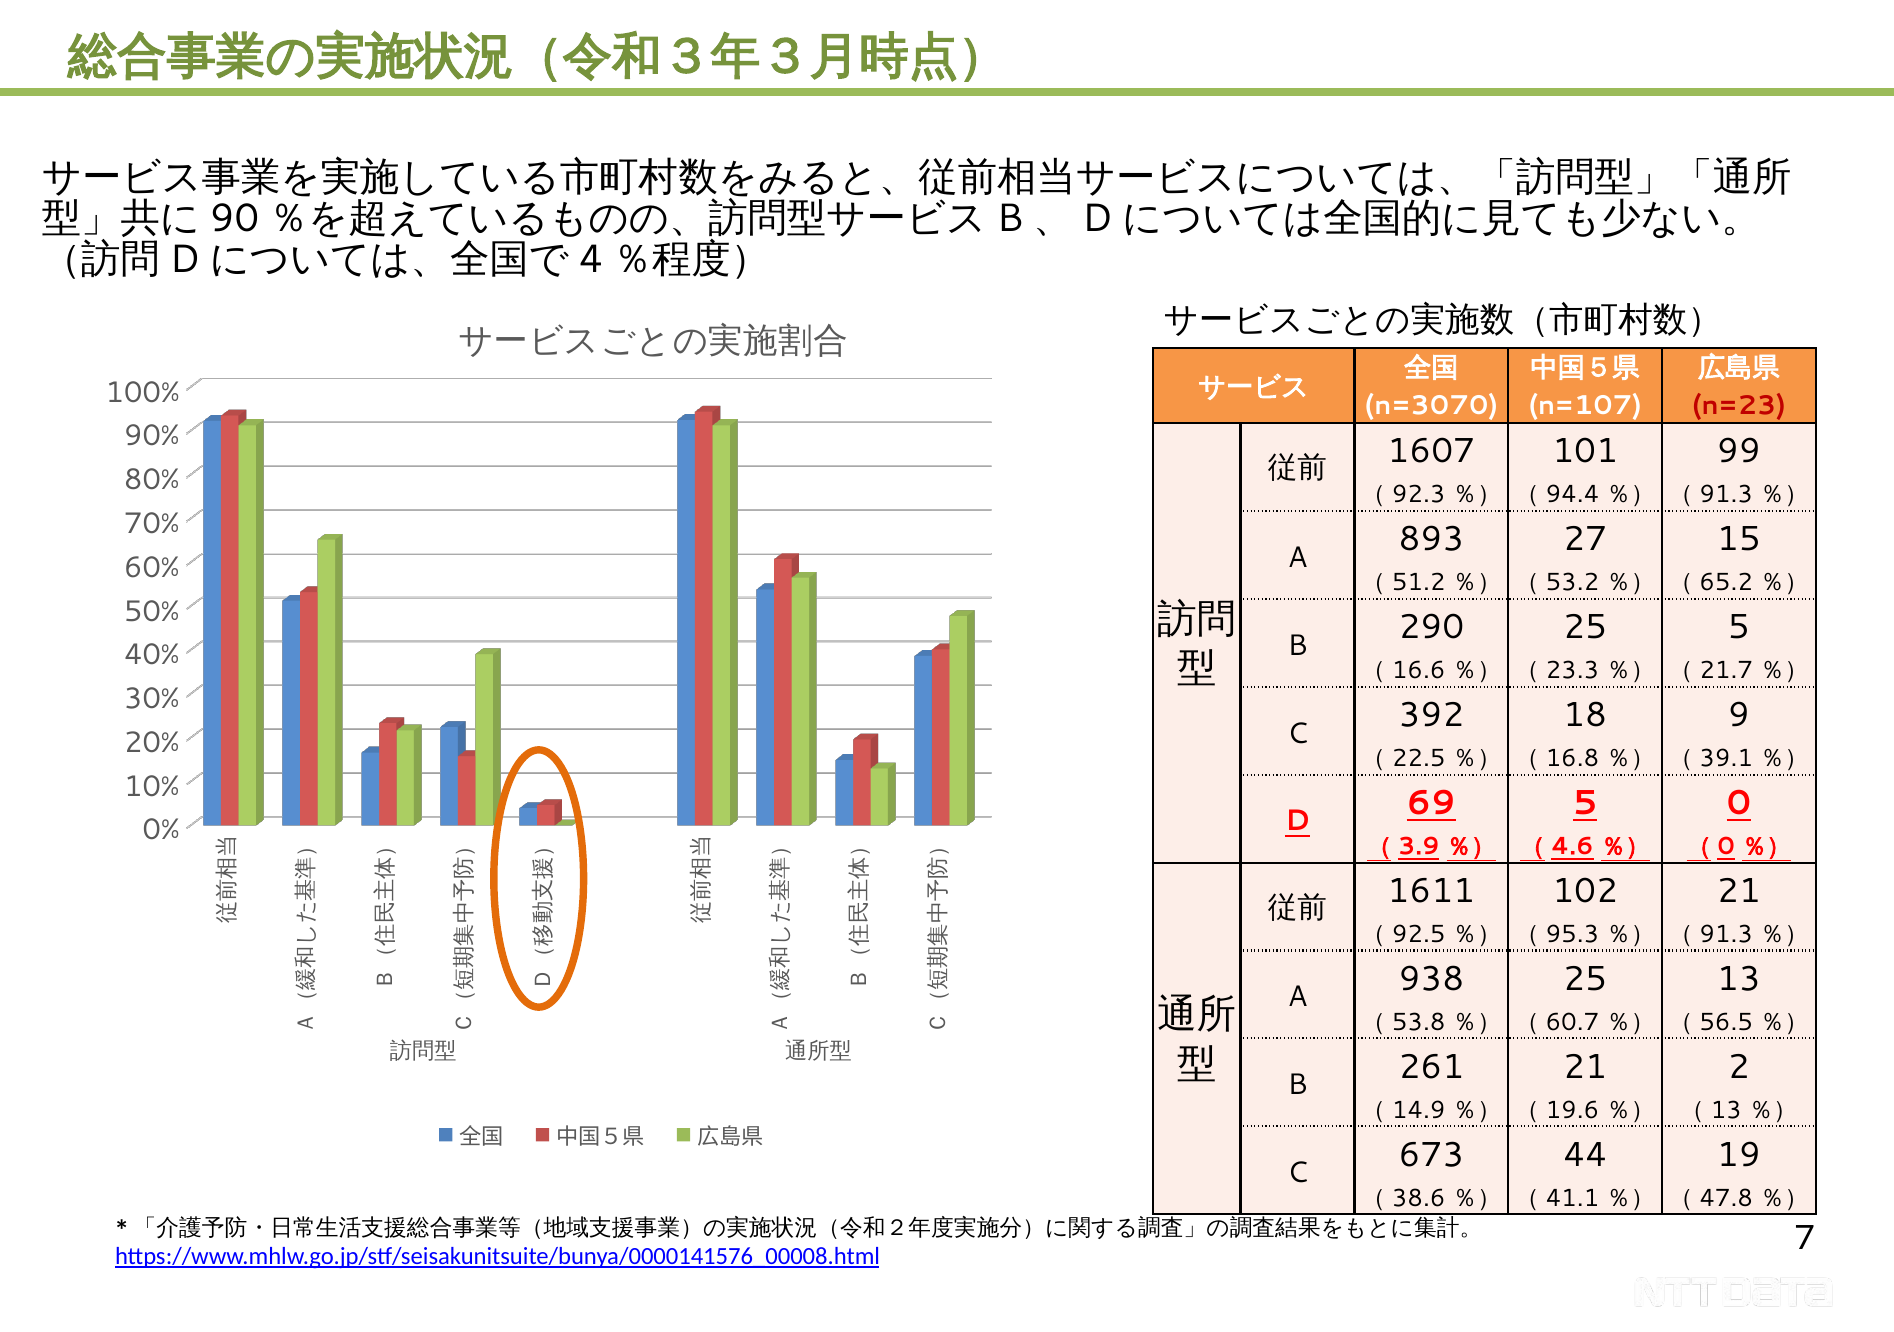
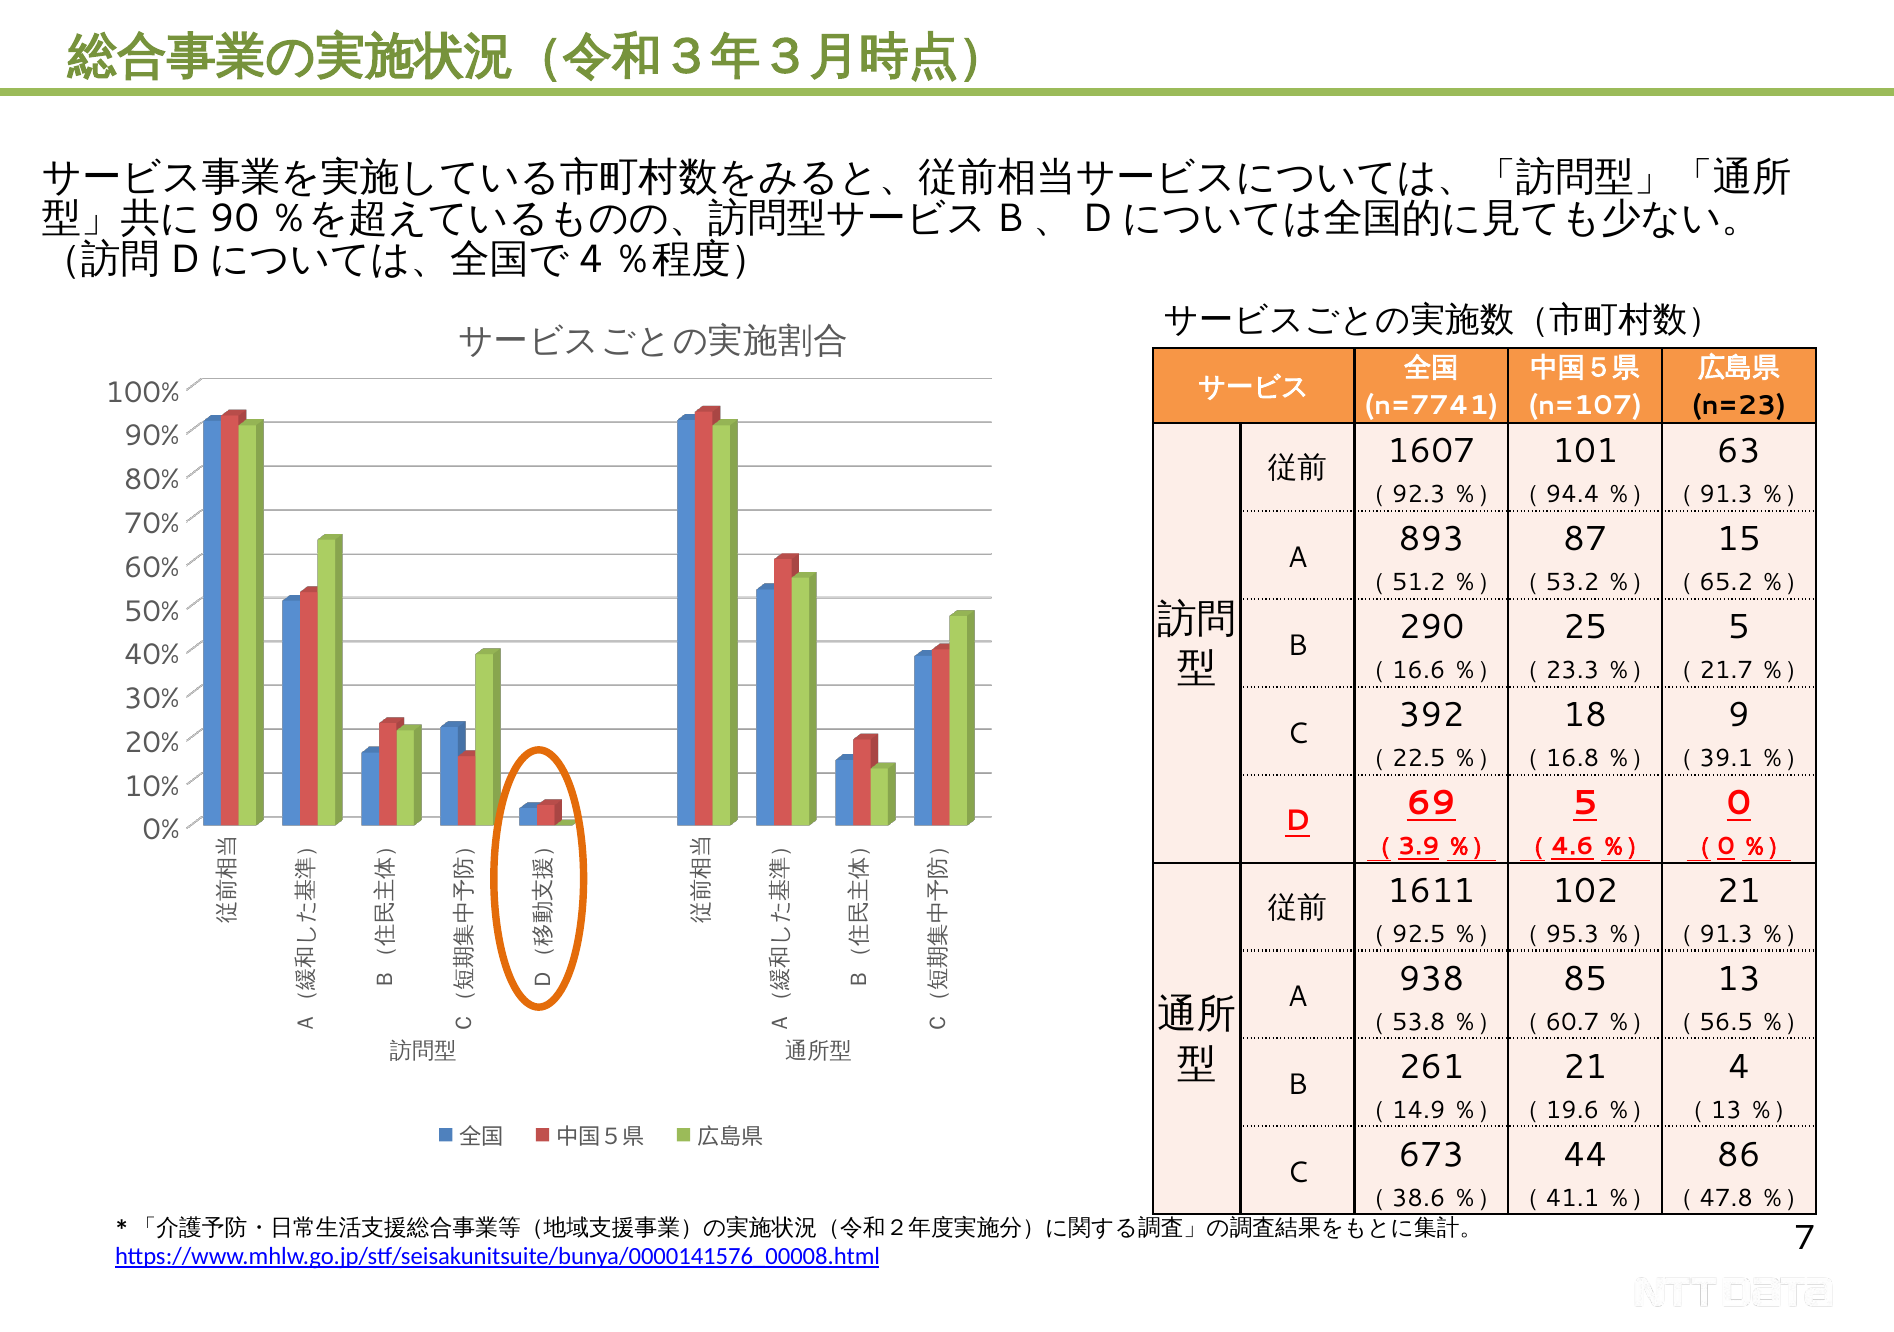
n=3070: n=3070 -> n=7741 (1431, 405)
n=23 colour: red -> black (1739, 405)
99: 99 -> 63 (1739, 451)
27: 27 -> 87 (1585, 539)
938 25: 25 -> 85 (1585, 978)
2: 2 -> 4 (1739, 1066)
19: 19 -> 86 (1739, 1154)
